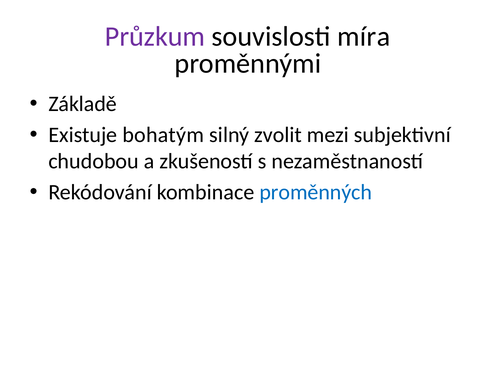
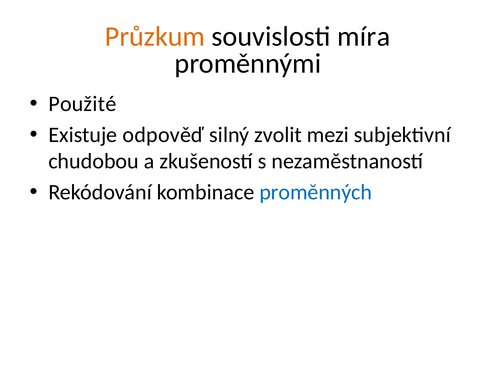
Průzkum colour: purple -> orange (155, 37)
Základě: Základě -> Použité (82, 104)
bohatým: bohatým -> odpověď (163, 135)
